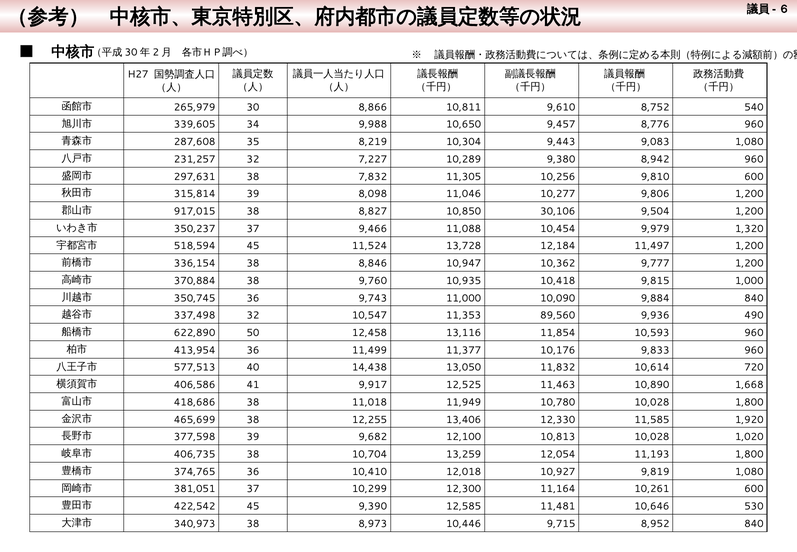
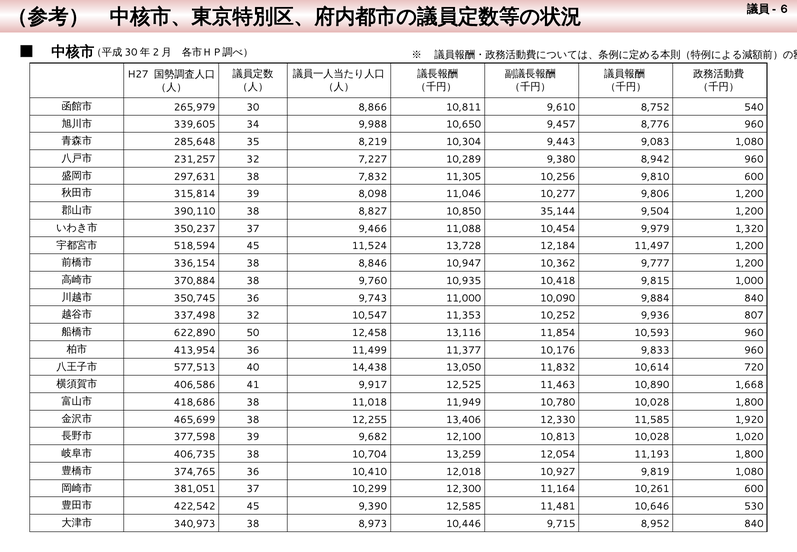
287,608: 287,608 -> 285,648 (195, 142)
917,015: 917,015 -> 390,110 (195, 211)
30,106: 30,106 -> 35,144 (558, 211)
89,560: 89,560 -> 10,252 (558, 315)
490: 490 -> 807 (754, 315)
